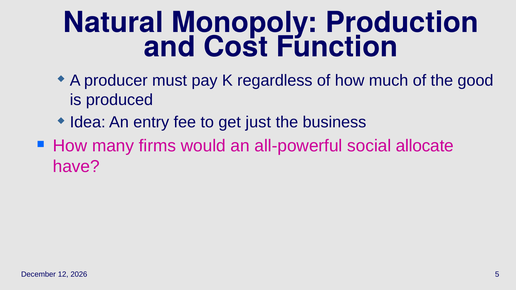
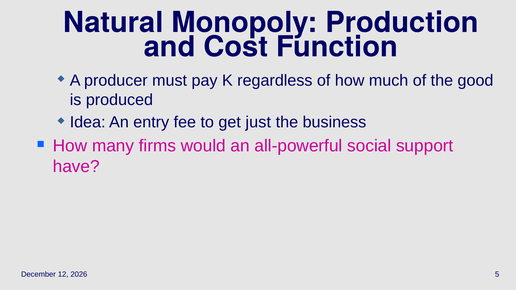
allocate: allocate -> support (425, 146)
